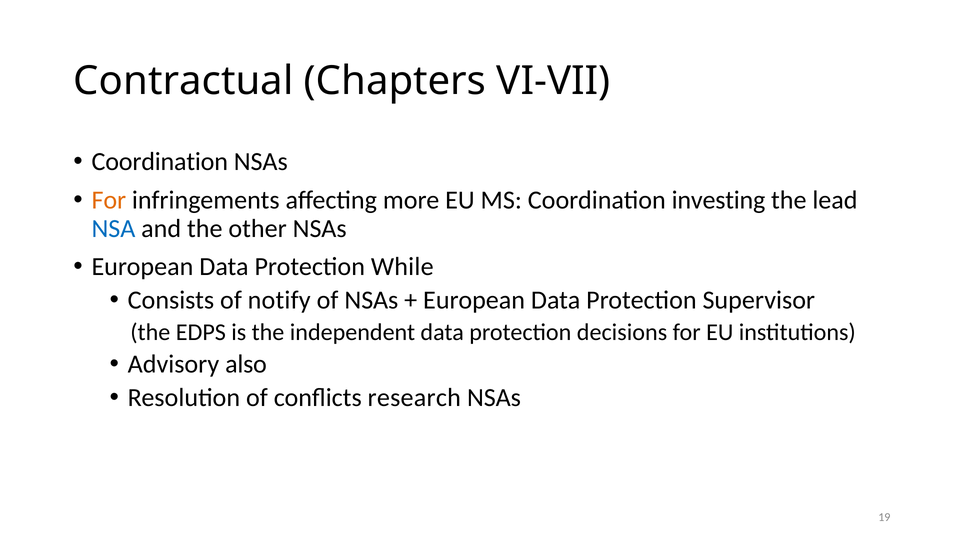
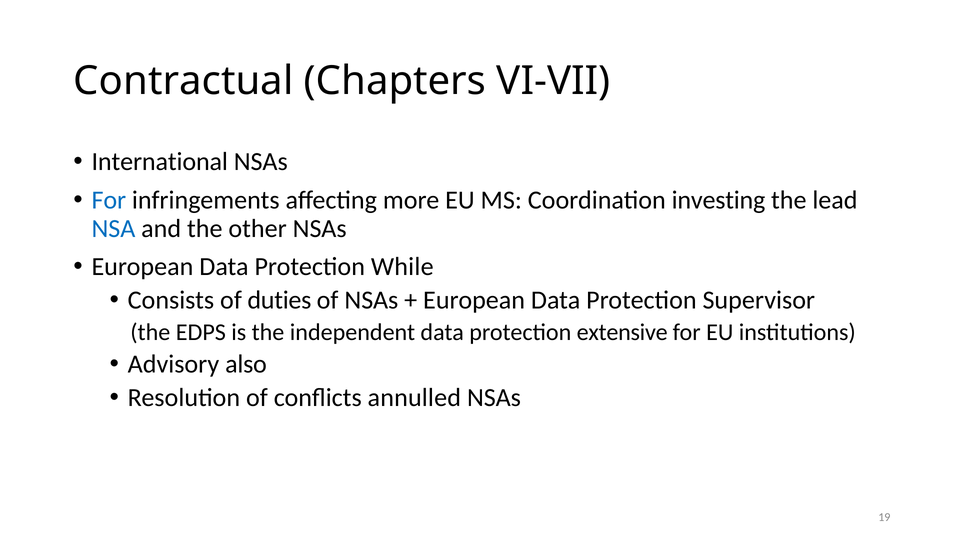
Coordination: Coordination -> International (160, 162)
For colour: orange -> blue (109, 200)
notify: notify -> duties (279, 300)
decisions: decisions -> extensive (622, 332)
research: research -> annulled (414, 398)
